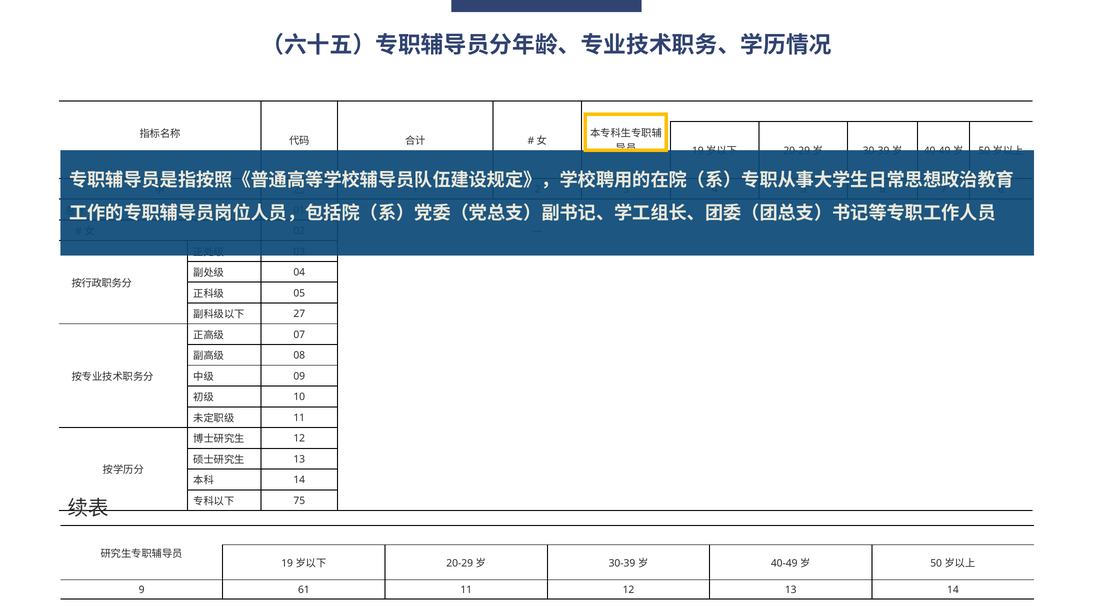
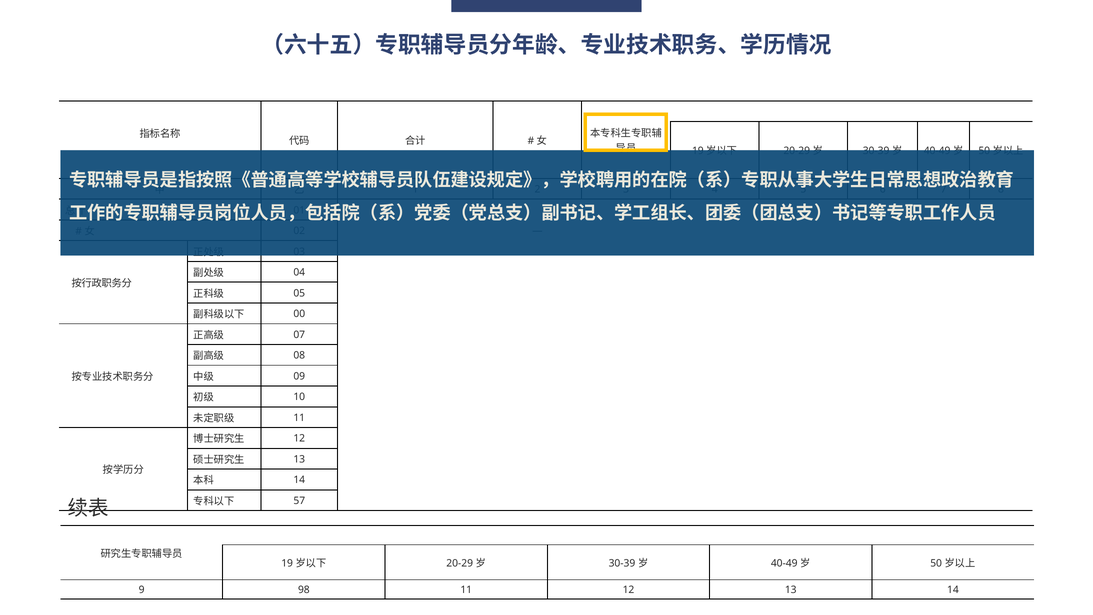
27: 27 -> 00 (299, 314)
75: 75 -> 57 (299, 501)
61: 61 -> 98 (304, 590)
